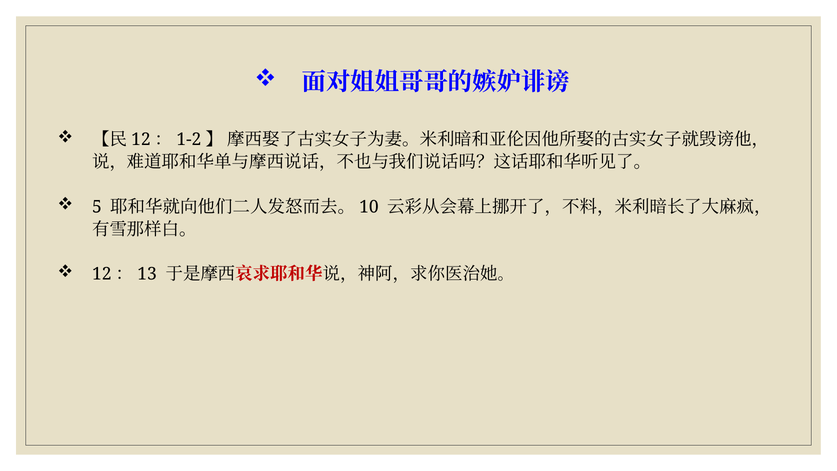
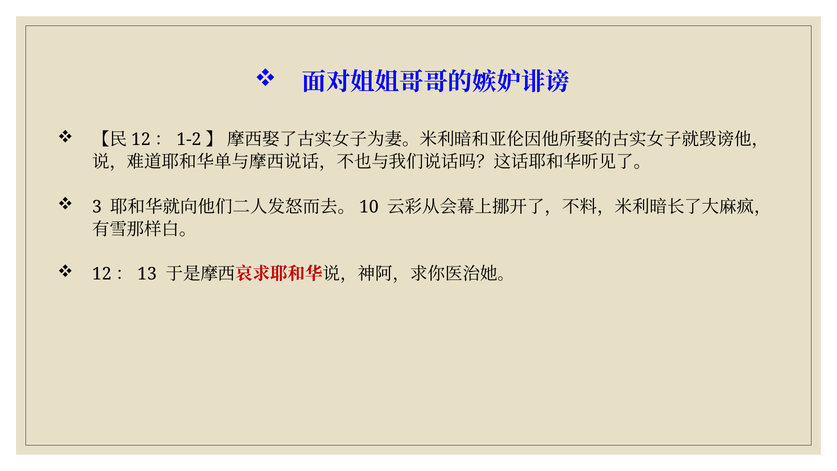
5: 5 -> 3 (97, 207)
